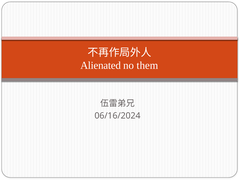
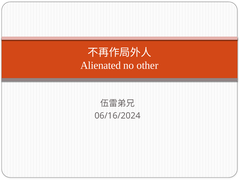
them: them -> other (147, 65)
